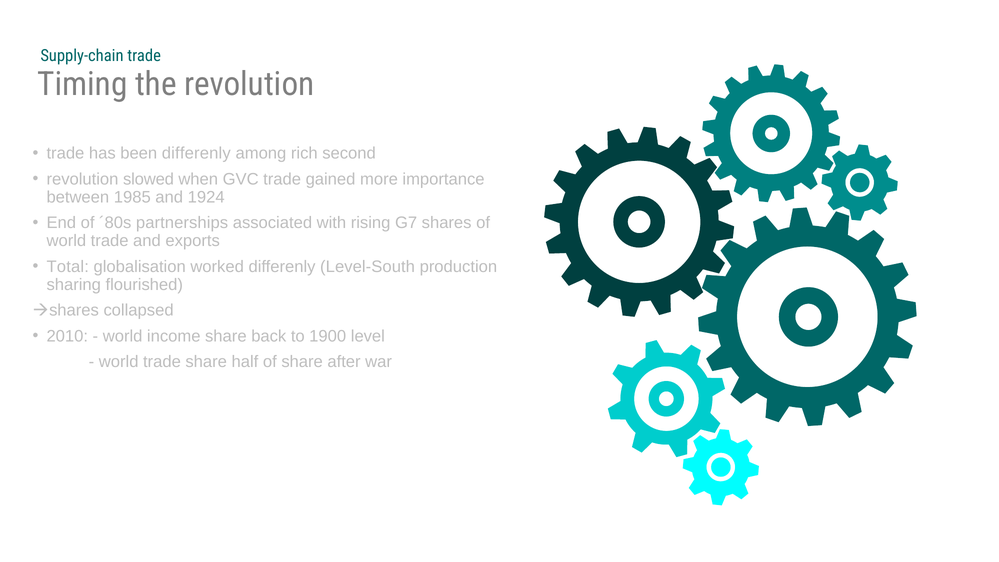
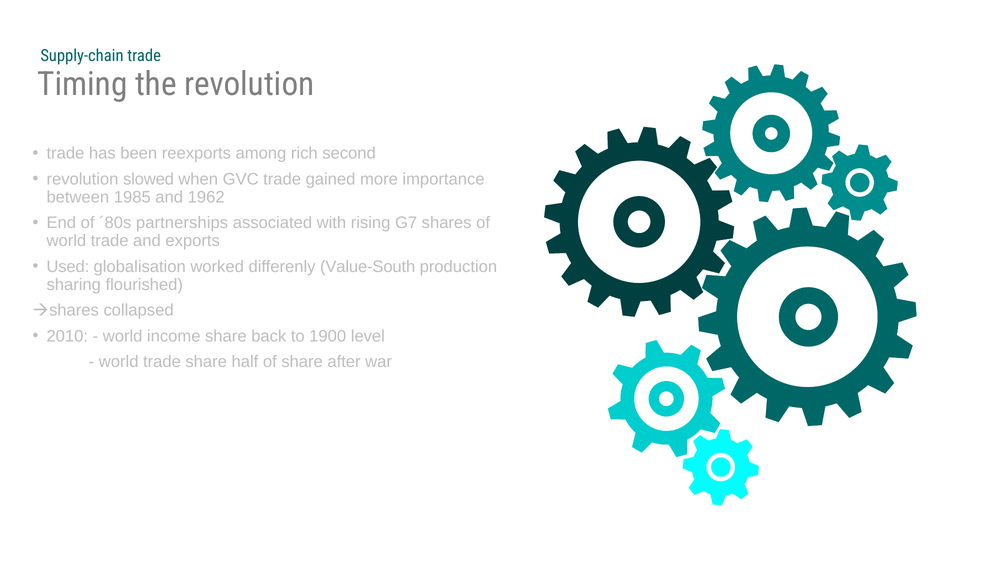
been differenly: differenly -> reexports (196, 153)
1924: 1924 -> 1962 (206, 197)
Total: Total -> Used (68, 267)
Level-South: Level-South -> Value-South (368, 267)
